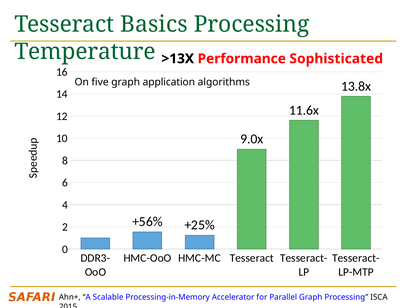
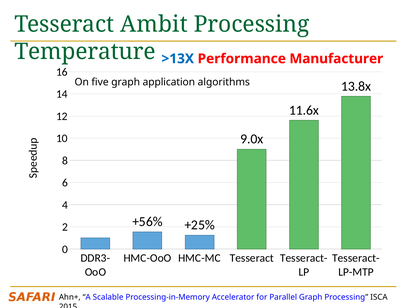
Basics: Basics -> Ambit (154, 24)
>13X colour: black -> blue (178, 59)
Sophisticated: Sophisticated -> Manufacturer (336, 59)
